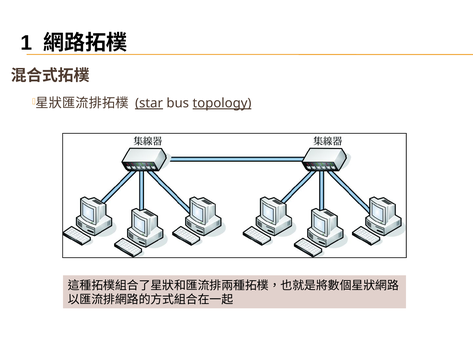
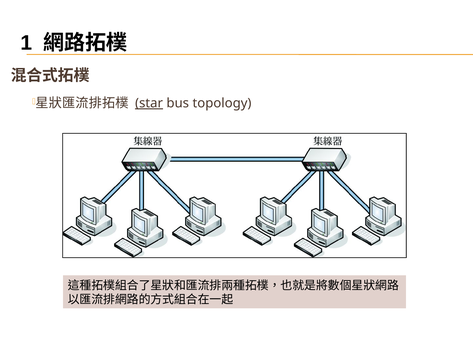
topology underline: present -> none (222, 103)
